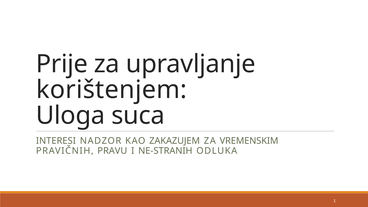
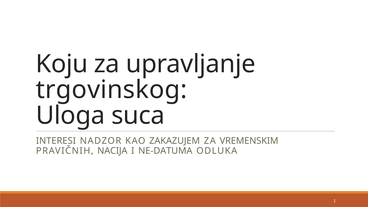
Prije: Prije -> Koju (62, 64)
korištenjem: korištenjem -> trgovinskog (112, 90)
PRAVU: PRAVU -> NACIJA (112, 151)
NE-STRANIH: NE-STRANIH -> NE-DATUMA (165, 151)
